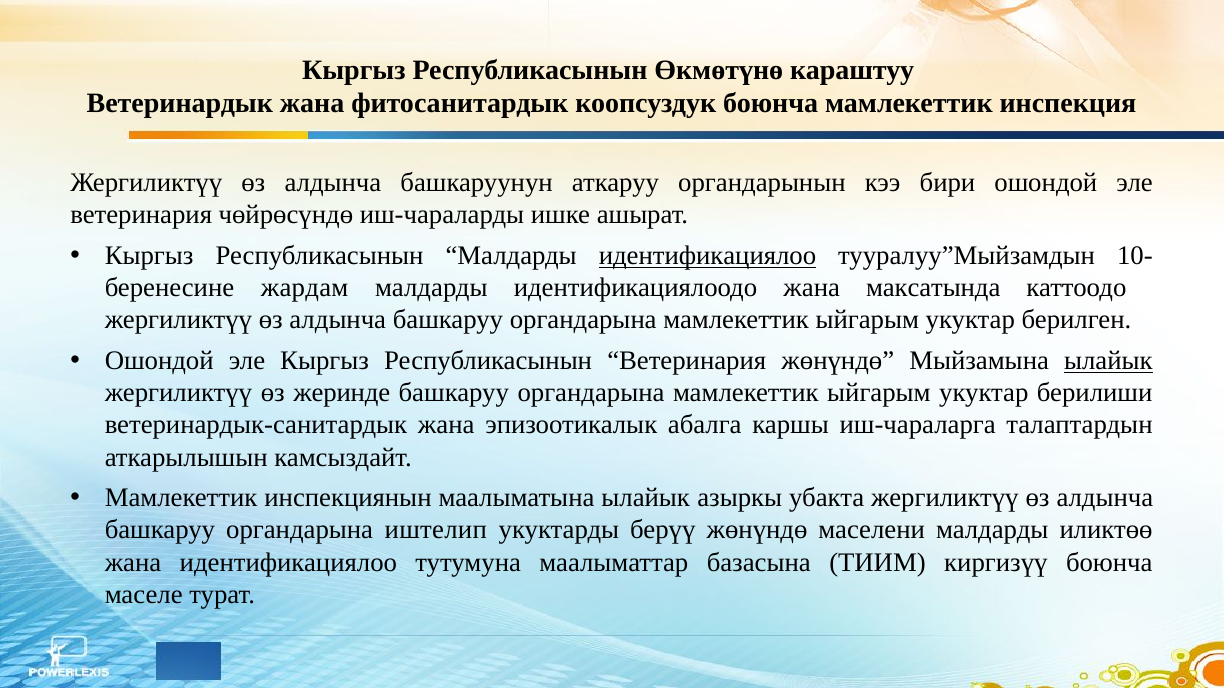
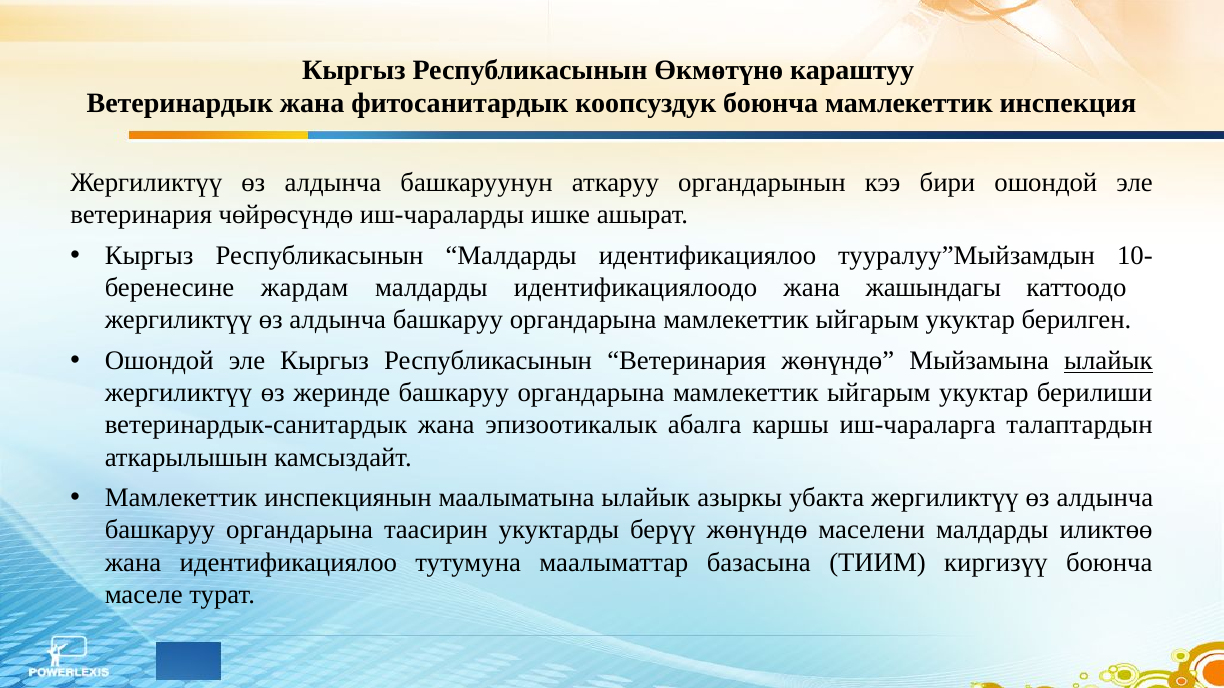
идентификациялоо underline: present -> none (707, 256)
максатында: максатында -> жашындагы (933, 288)
иштелип: иштелип -> таасирин (436, 530)
